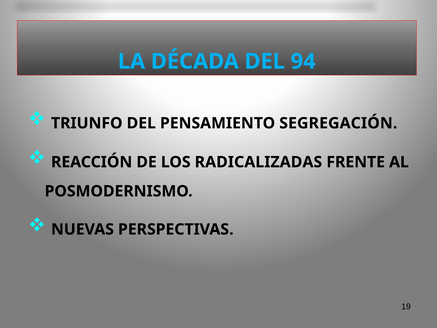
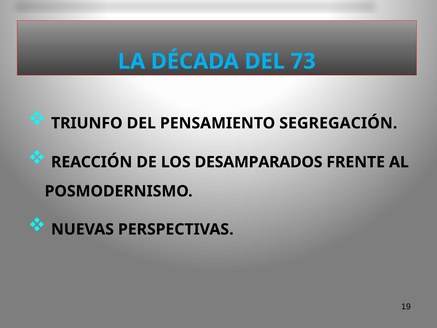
94: 94 -> 73 (303, 61)
RADICALIZADAS: RADICALIZADAS -> DESAMPARADOS (259, 162)
